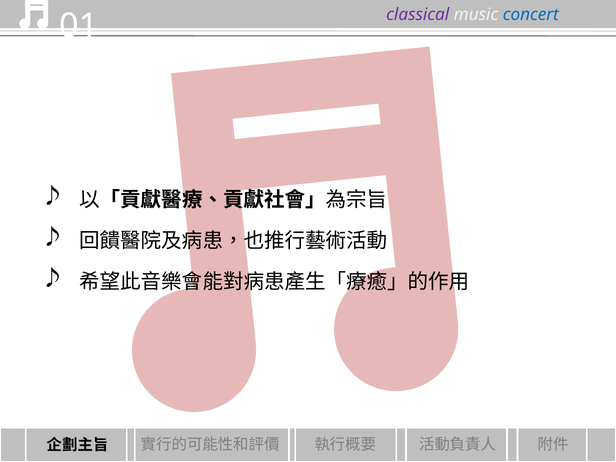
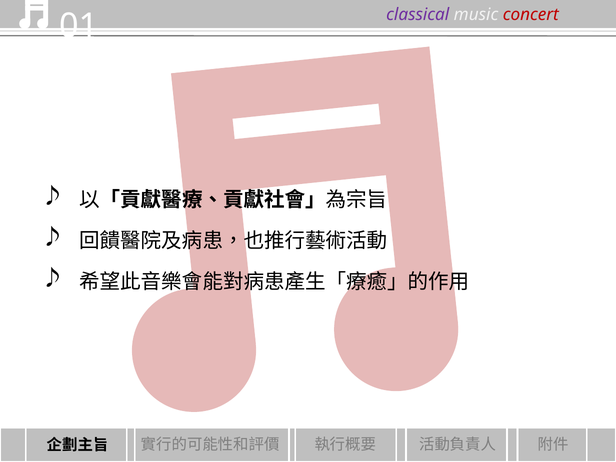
concert colour: blue -> red (531, 15)
